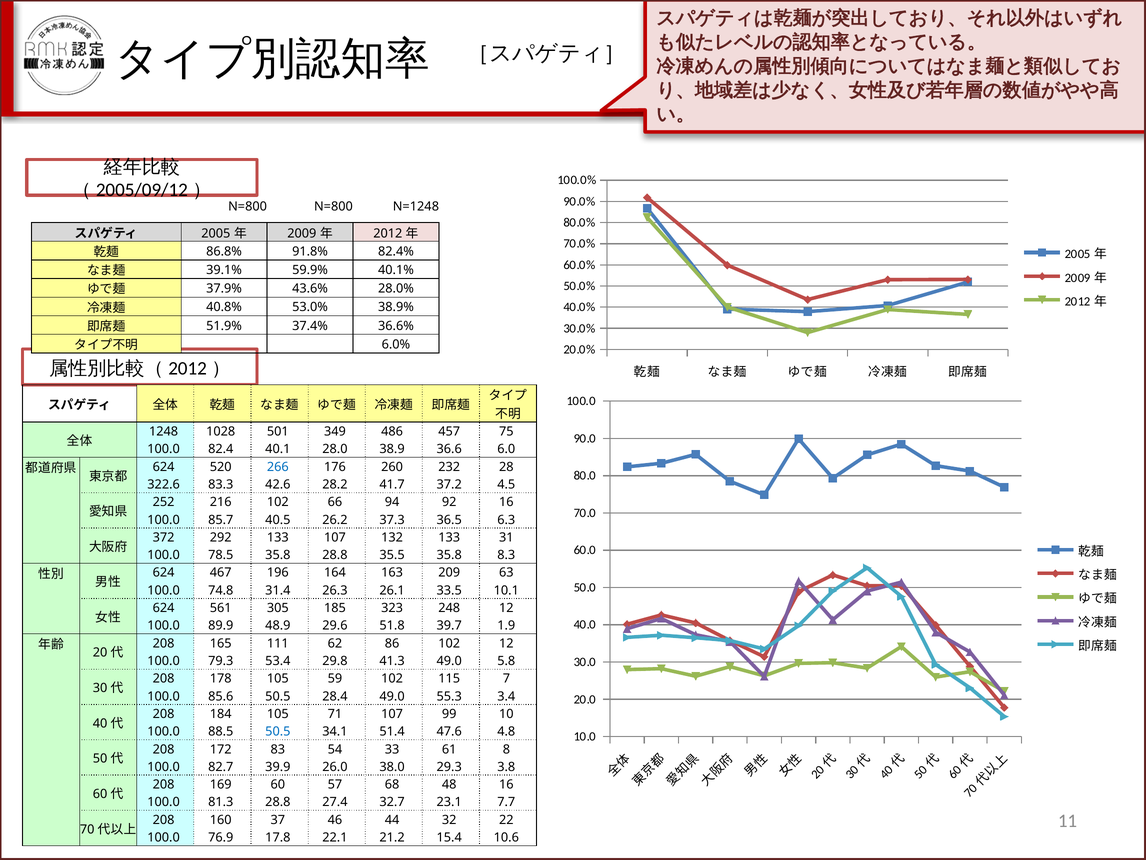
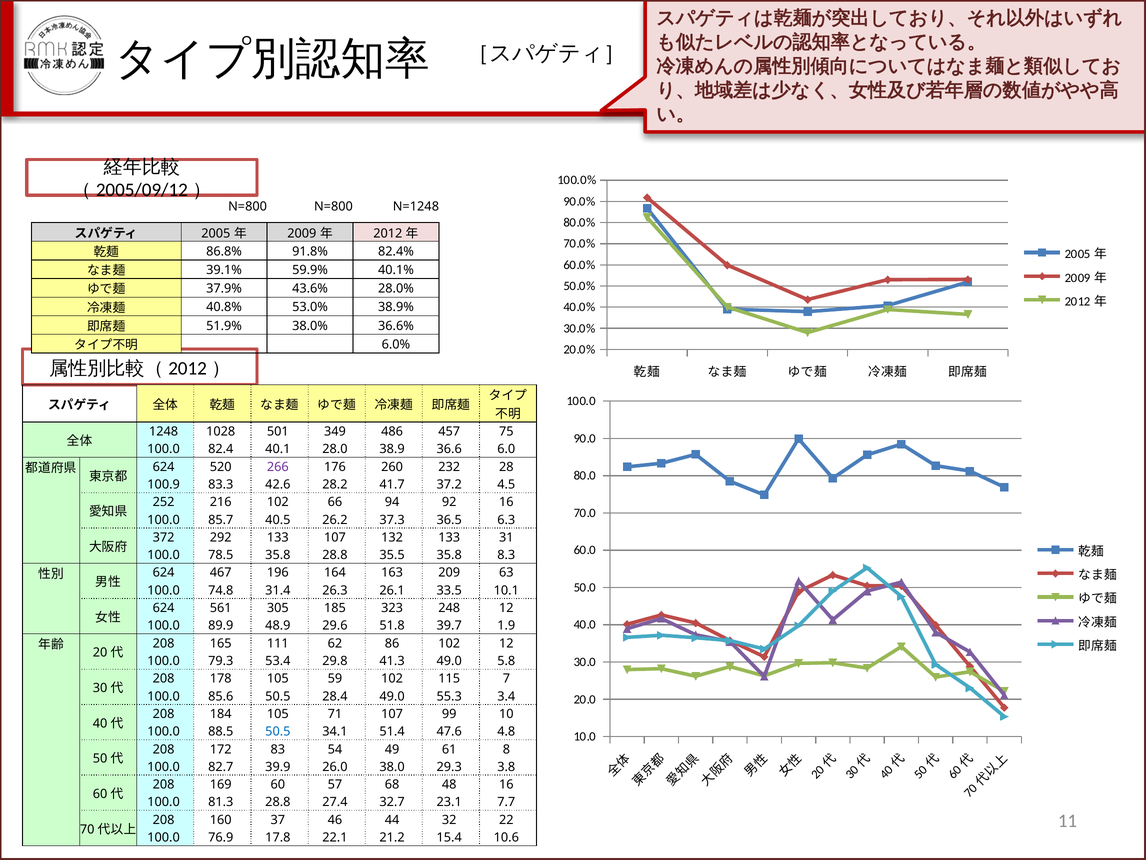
37.4%: 37.4% -> 38.0% (310, 326)
266 colour: blue -> purple (278, 467)
322.6: 322.6 -> 100.9 (164, 484)
33: 33 -> 49 (392, 749)
